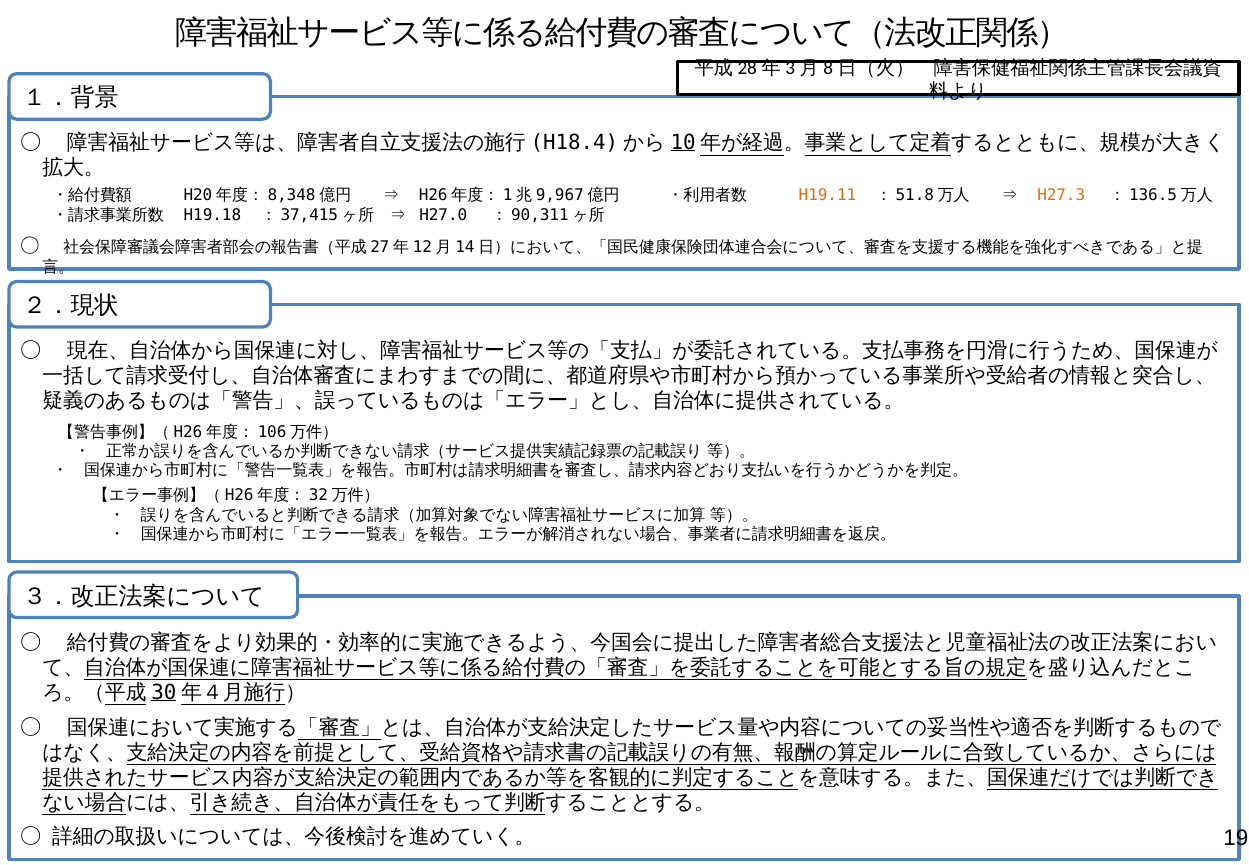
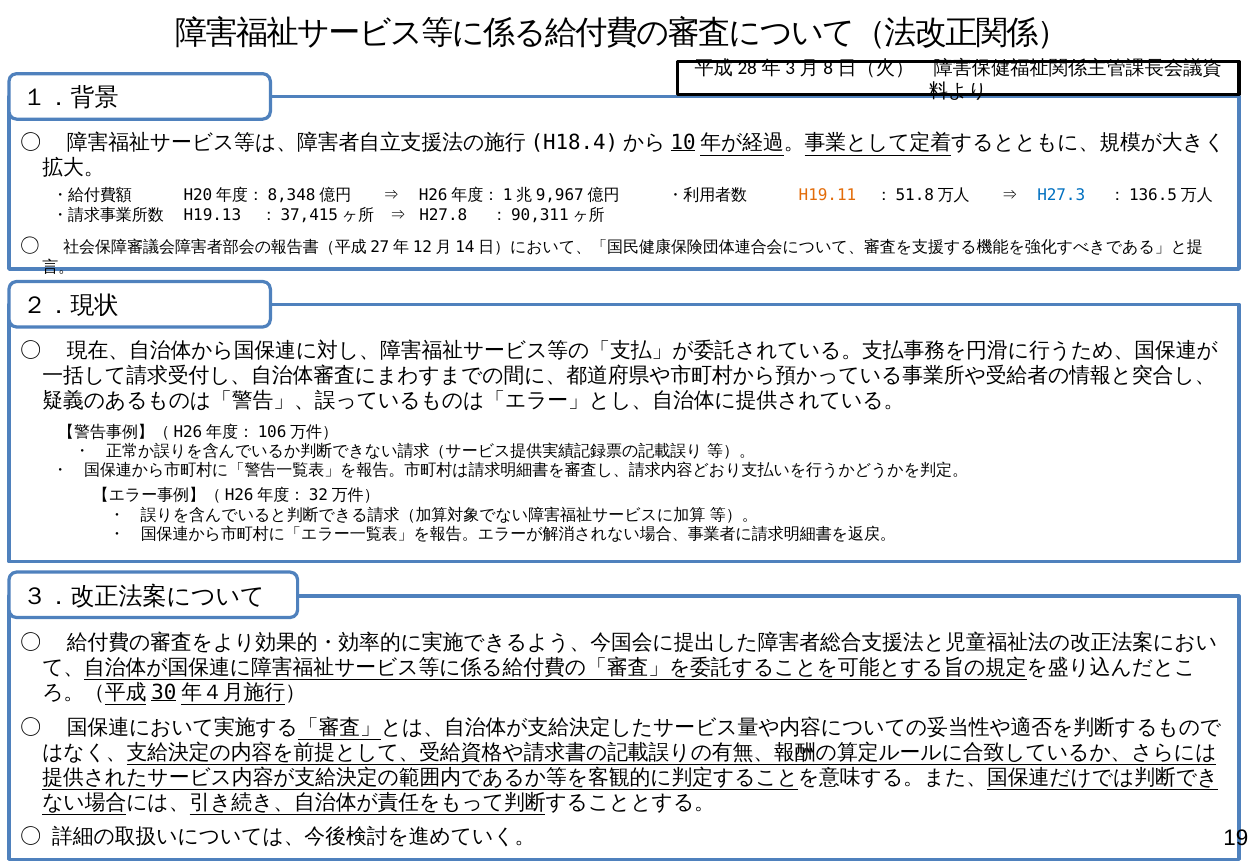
H27.3 colour: orange -> blue (1061, 196)
H19.18: H19.18 -> H19.13 (212, 215)
H27.0: H27.0 -> H27.8 (443, 215)
